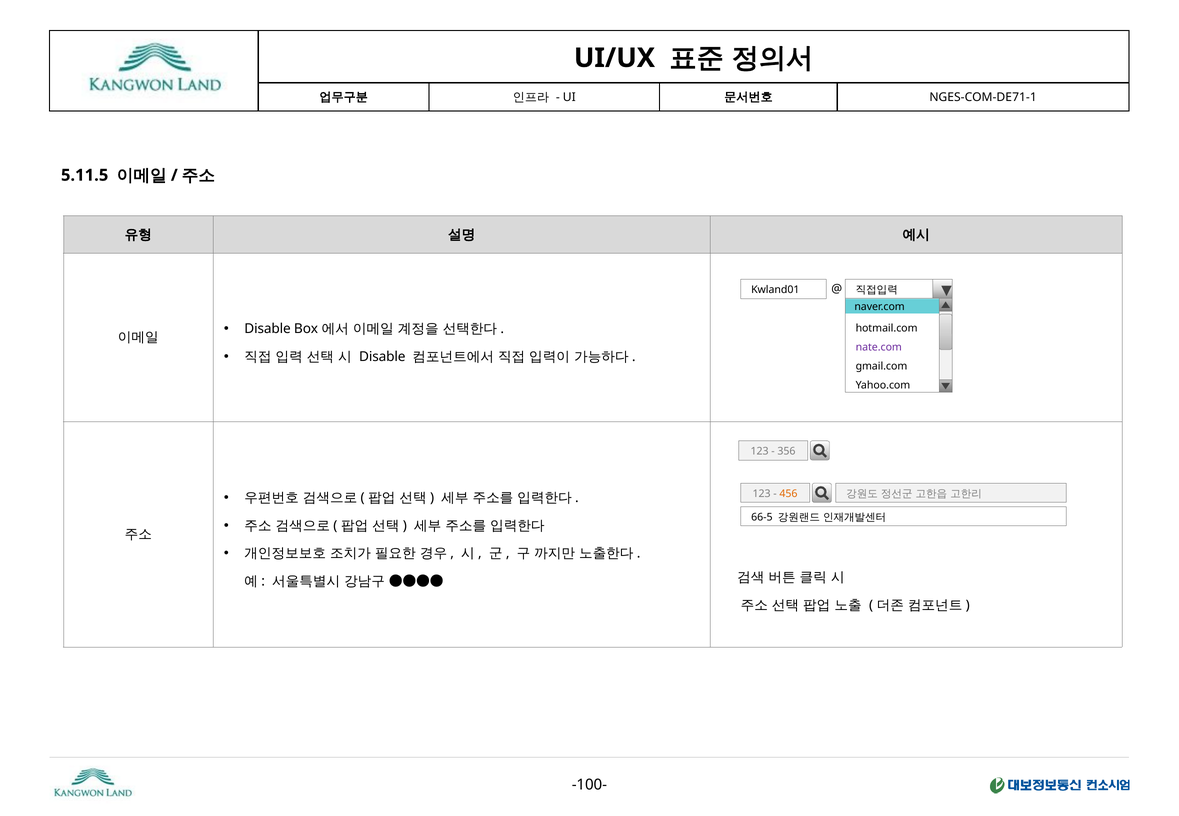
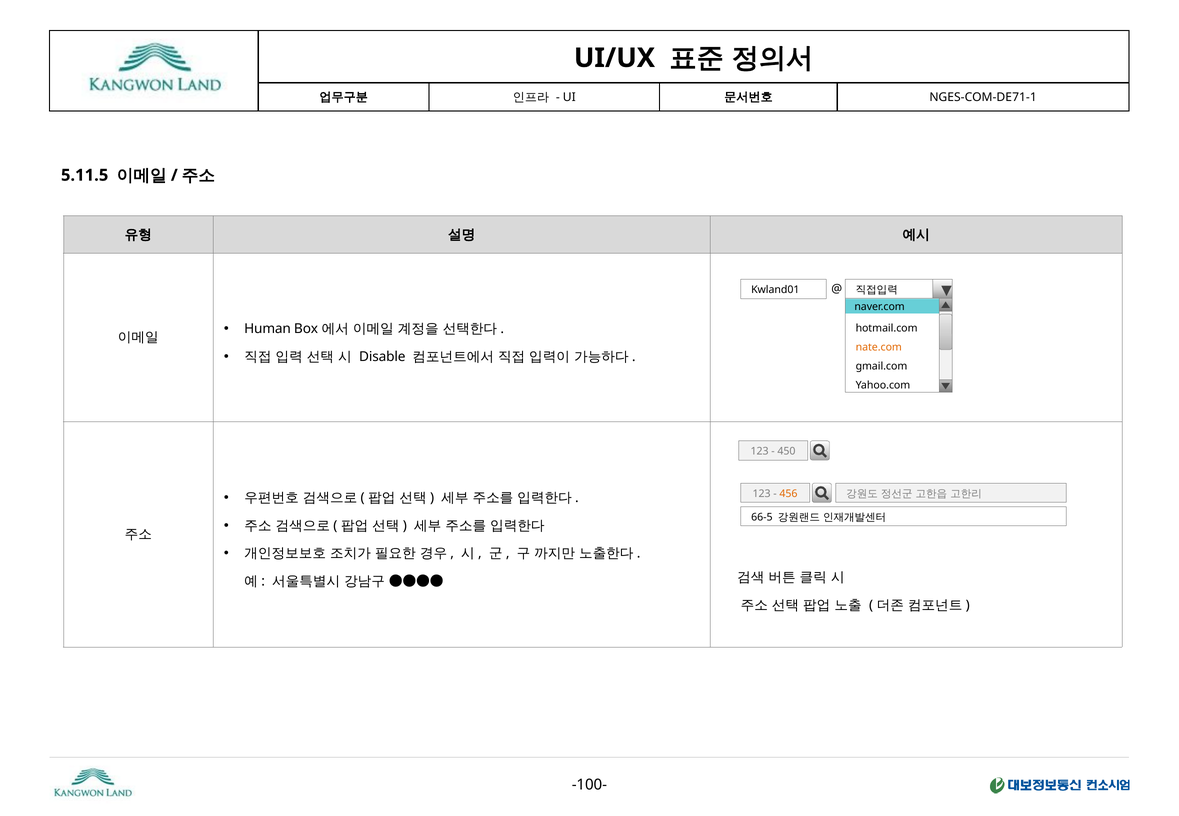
Disable: Disable -> Human (268, 329)
nate.com colour: purple -> orange (879, 347)
356: 356 -> 450 (786, 451)
